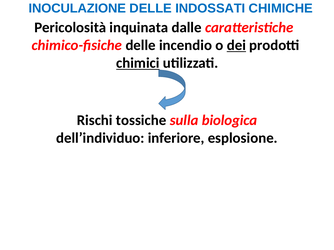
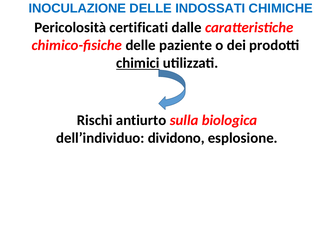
inquinata: inquinata -> certificati (139, 27)
incendio: incendio -> paziente (186, 45)
dei underline: present -> none (236, 45)
tossiche: tossiche -> antiurto (141, 120)
inferiore: inferiore -> dividono (176, 138)
